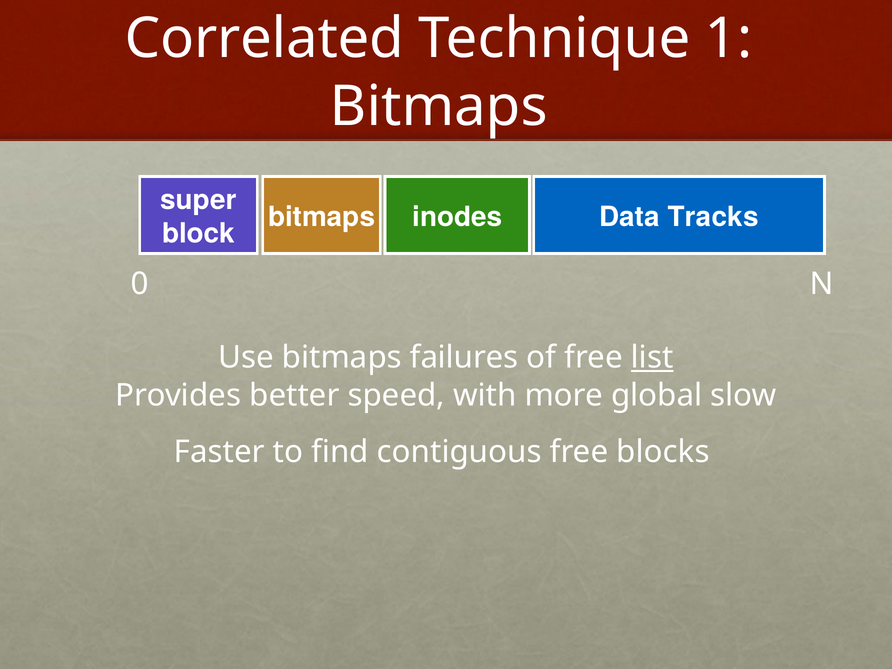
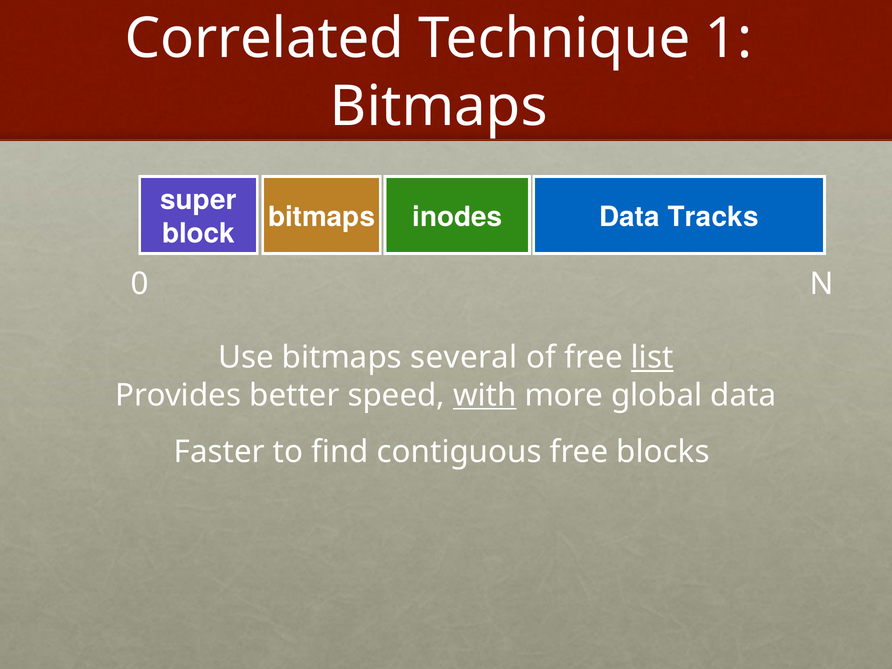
failures: failures -> several (464, 358)
with underline: none -> present (485, 395)
global slow: slow -> data (743, 395)
